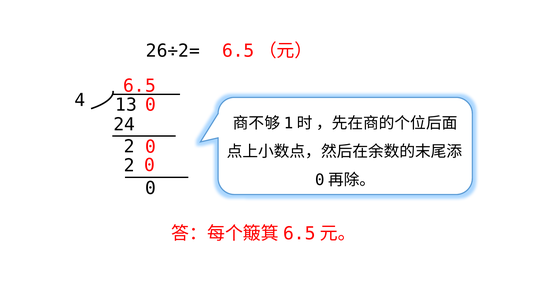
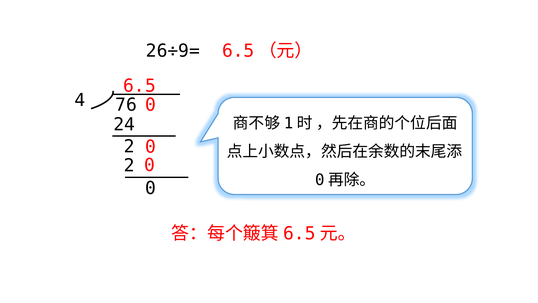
26÷2=: 26÷2= -> 26÷9= (173, 51)
13: 13 -> 76 (126, 105)
